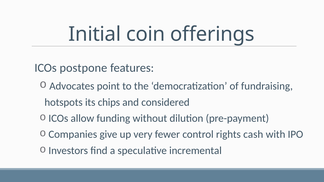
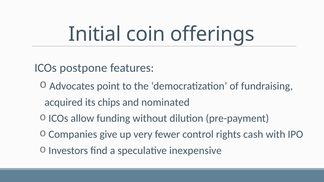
hotspots: hotspots -> acquired (64, 102)
considered: considered -> nominated (165, 102)
incremental: incremental -> inexpensive (195, 151)
